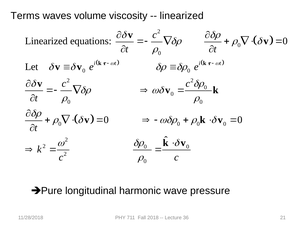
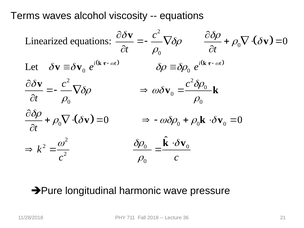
volume: volume -> alcohol (90, 16)
linearized: linearized -> equations (182, 16)
